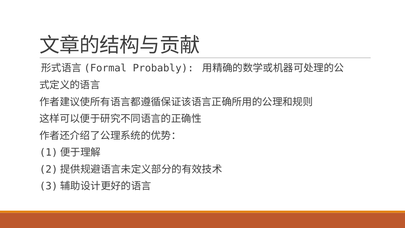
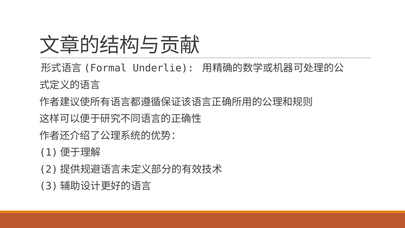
Probably: Probably -> Underlie (163, 68)
